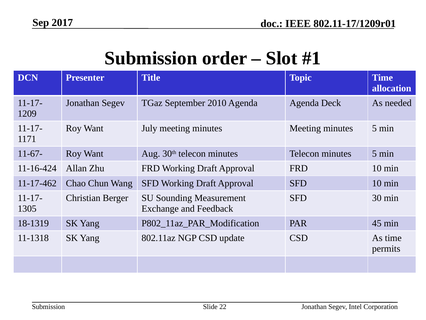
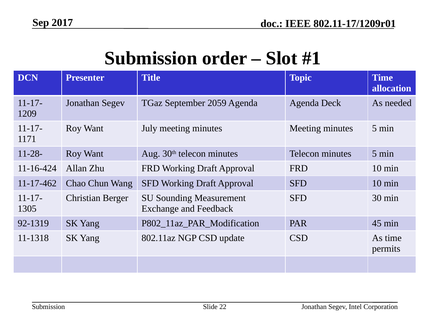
2010: 2010 -> 2059 (217, 103)
11-67-: 11-67- -> 11-28- (30, 153)
18-1319: 18-1319 -> 92-1319 (33, 223)
